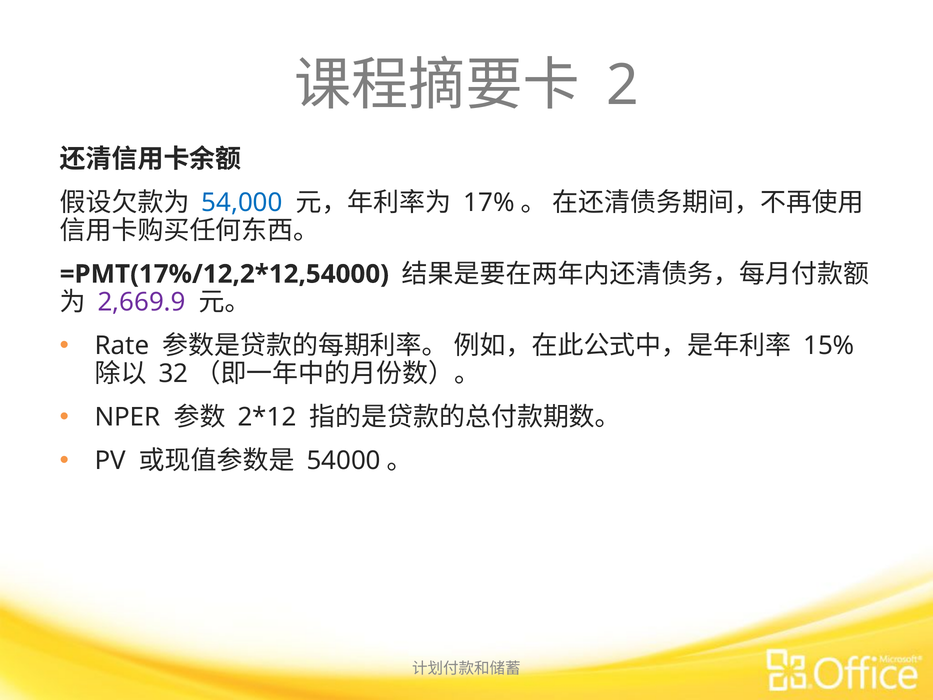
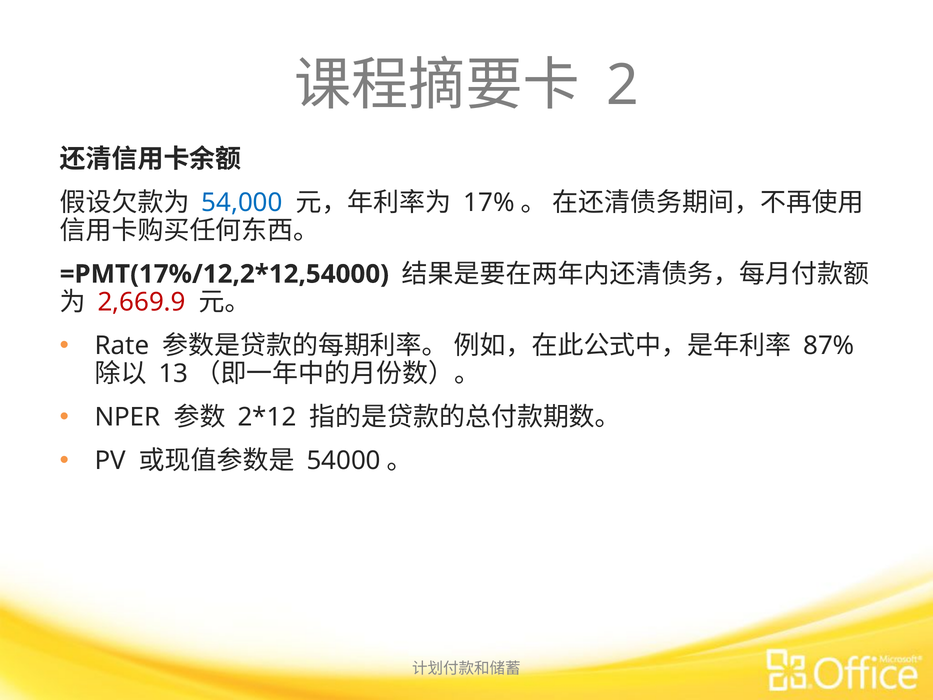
2,669.9 colour: purple -> red (142, 302)
15%: 15% -> 87% (829, 346)
32: 32 -> 13 (173, 374)
